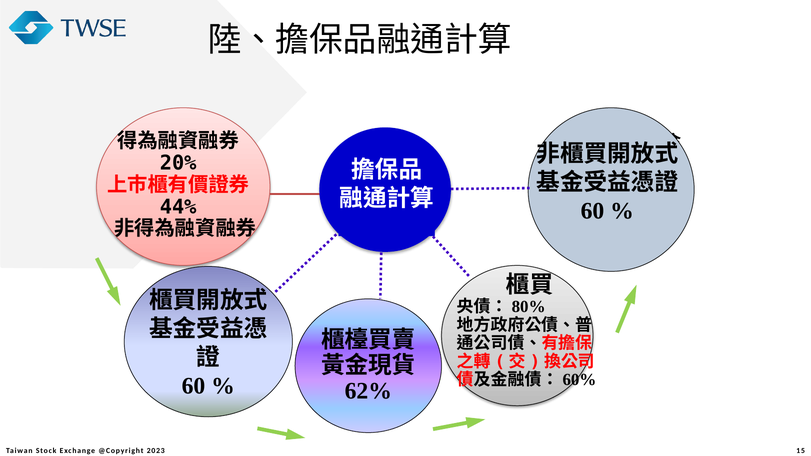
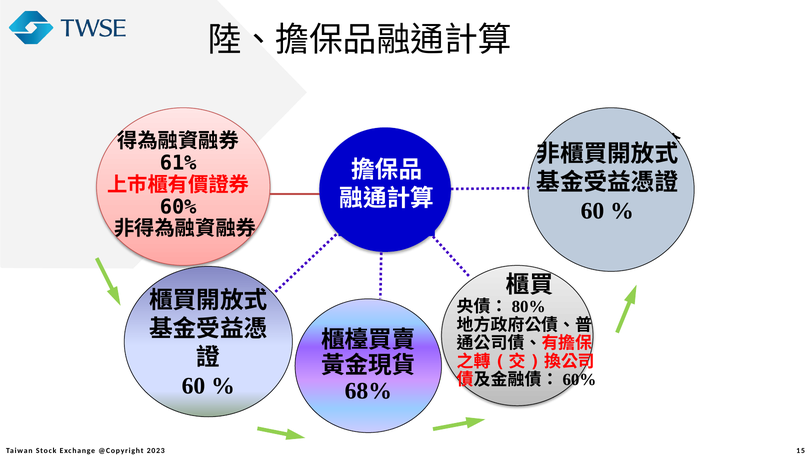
20%: 20% -> 61% (178, 163)
44%: 44% -> 60% (178, 207)
62%: 62% -> 68% (368, 391)
